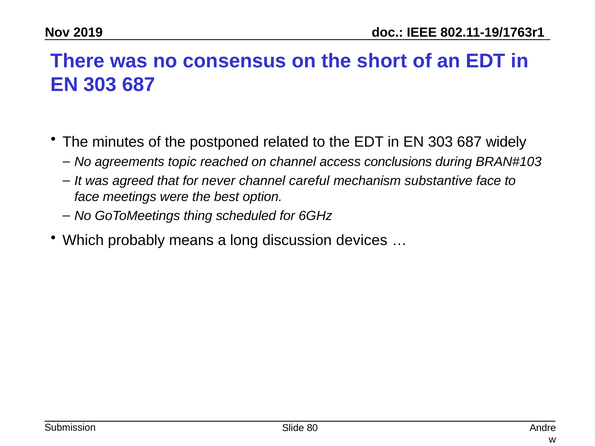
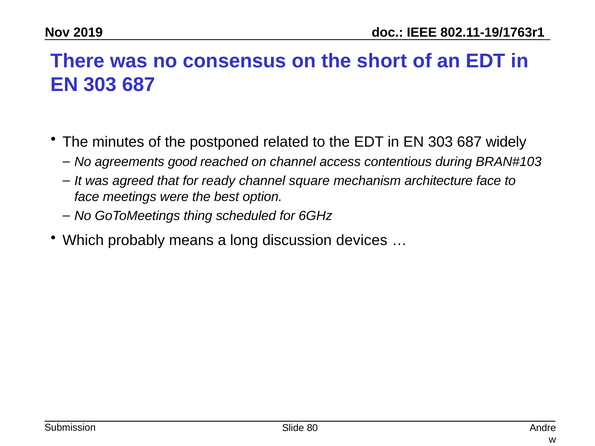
topic: topic -> good (182, 162)
conclusions: conclusions -> contentious (398, 162)
never: never -> ready (218, 181)
careful: careful -> square (309, 181)
substantive: substantive -> architecture (439, 181)
